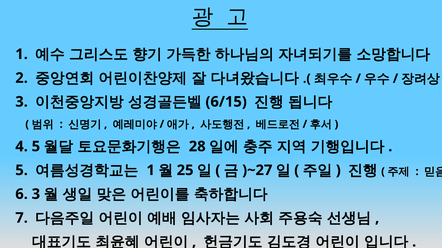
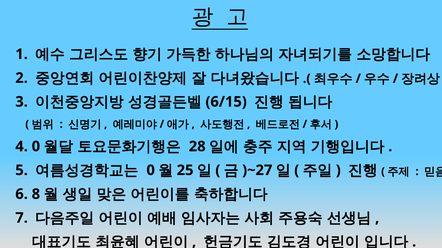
4 5: 5 -> 0 (36, 147)
1: 1 -> 0 (151, 171)
6 3: 3 -> 8 (36, 195)
